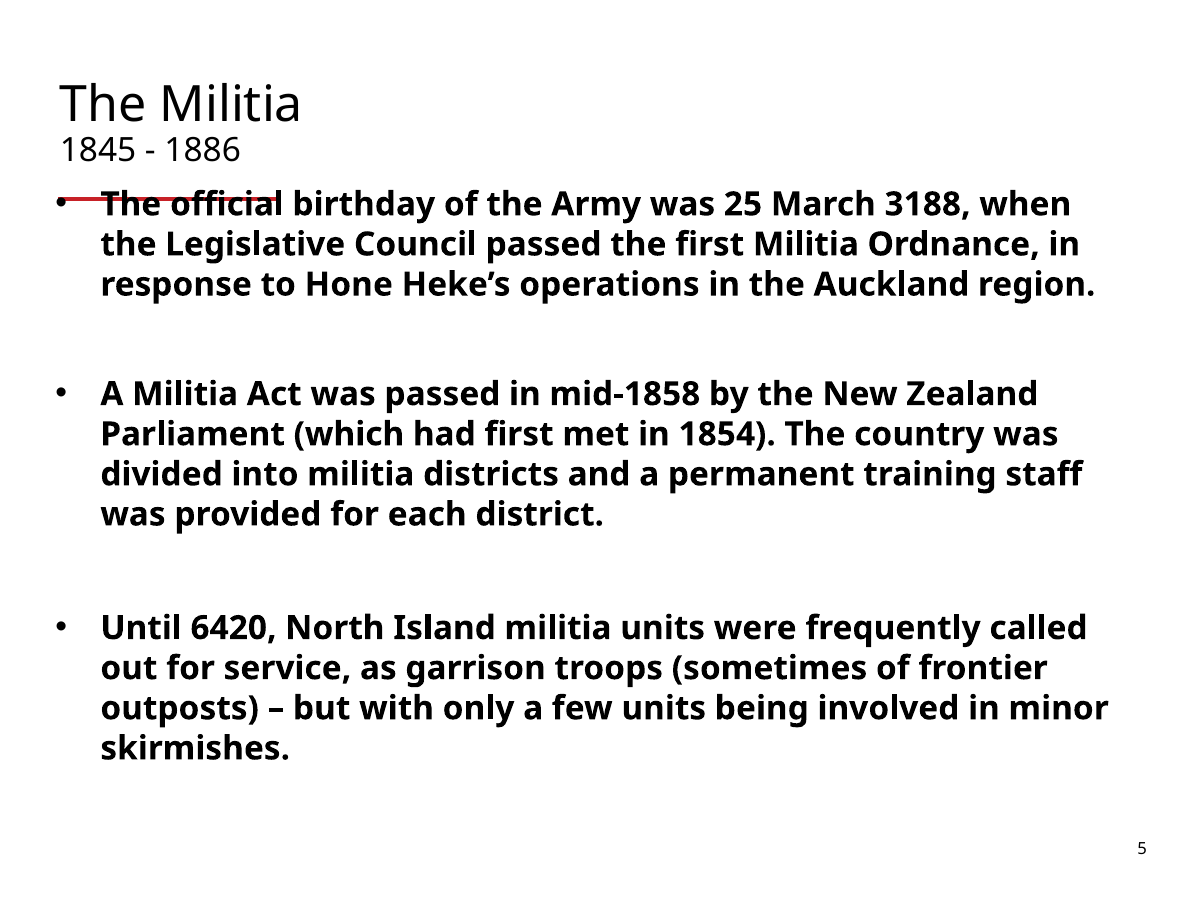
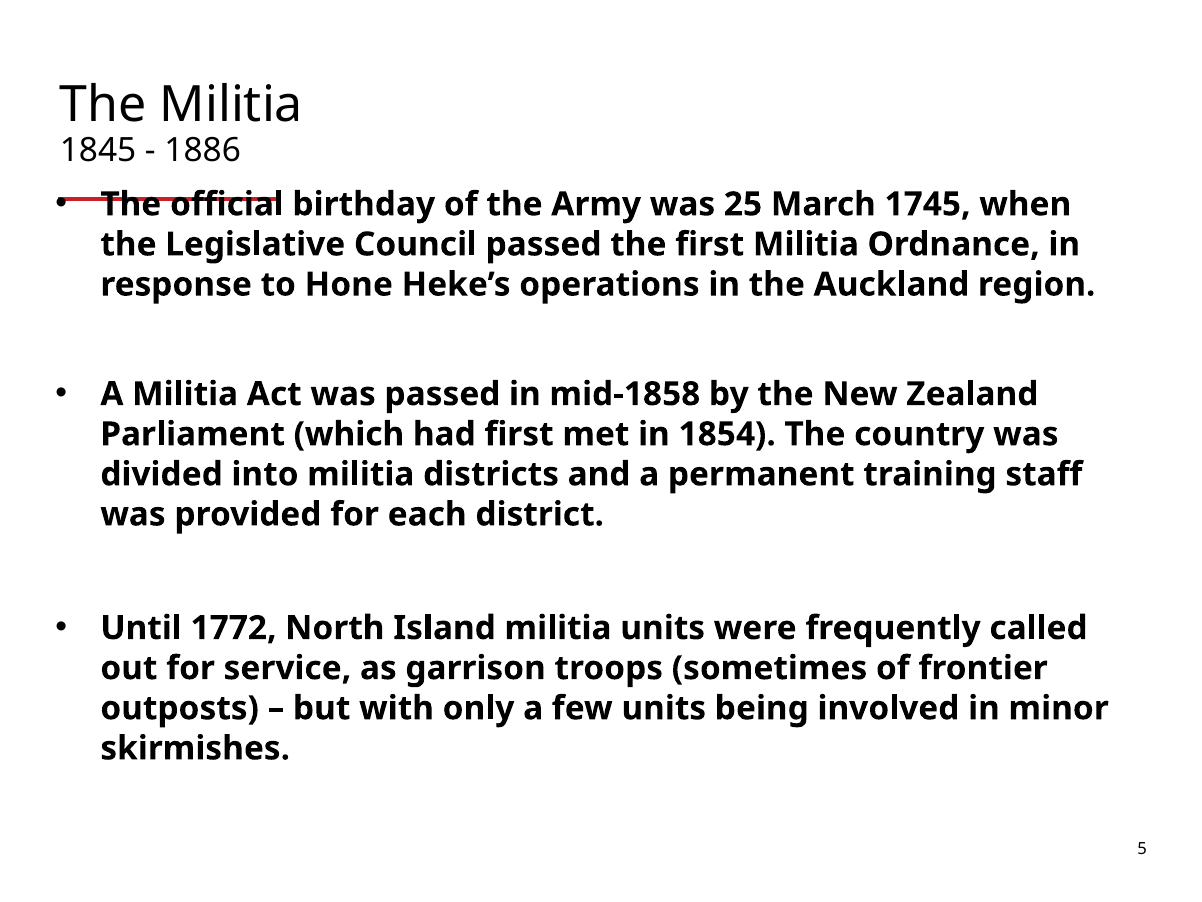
3188: 3188 -> 1745 (928, 204)
6420: 6420 -> 1772 (234, 628)
